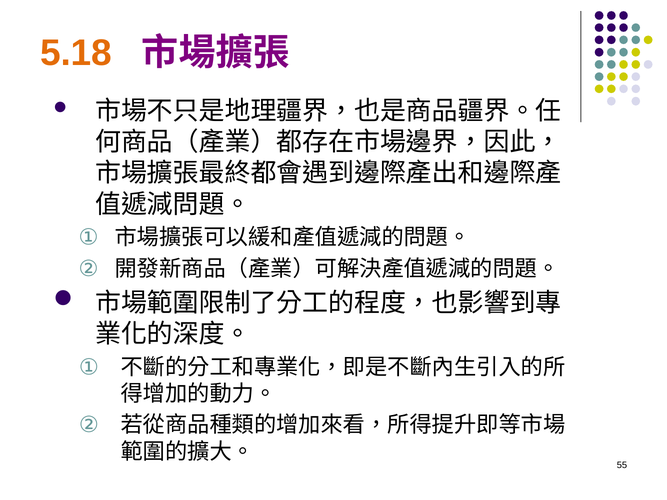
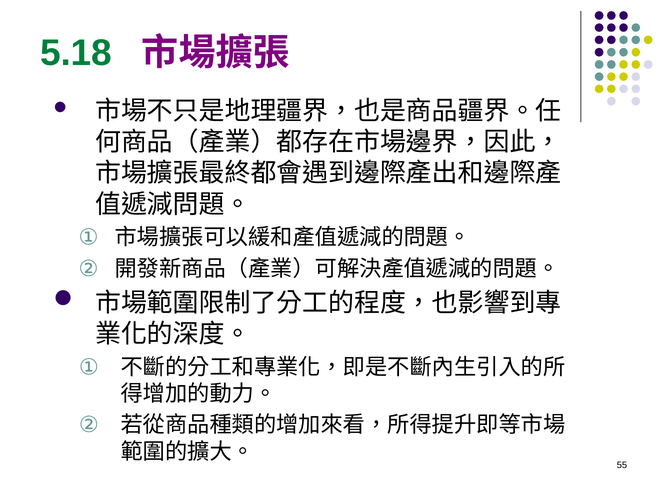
5.18 colour: orange -> green (76, 53)
